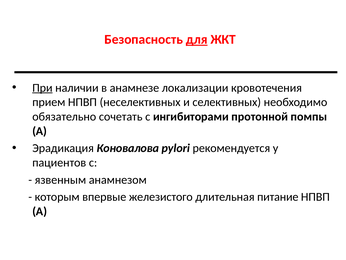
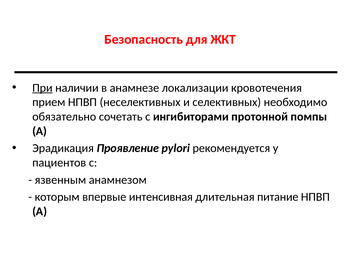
для underline: present -> none (197, 39)
Коновалова: Коновалова -> Проявление (128, 148)
железистого: железистого -> интенсивная (161, 197)
